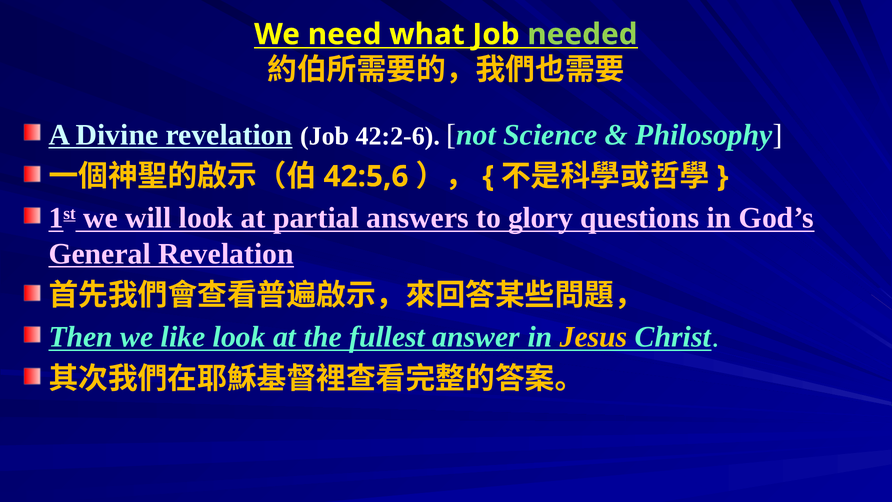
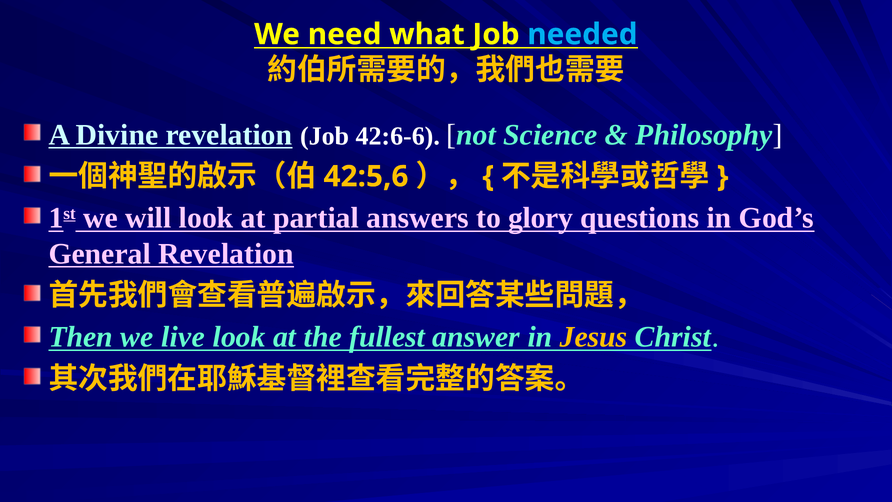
needed colour: light green -> light blue (582, 34)
42:2-6: 42:2-6 -> 42:6-6 (398, 136)
like: like -> live (183, 337)
